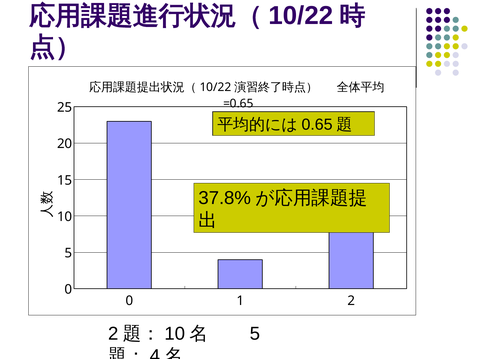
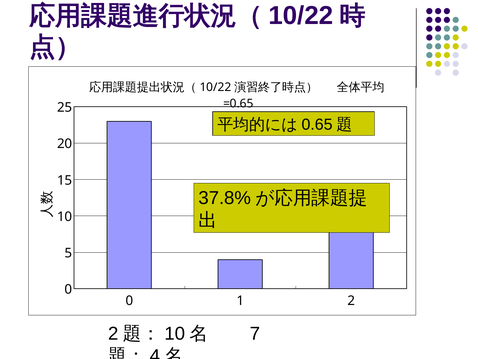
5: 5 -> 7 (255, 333)
